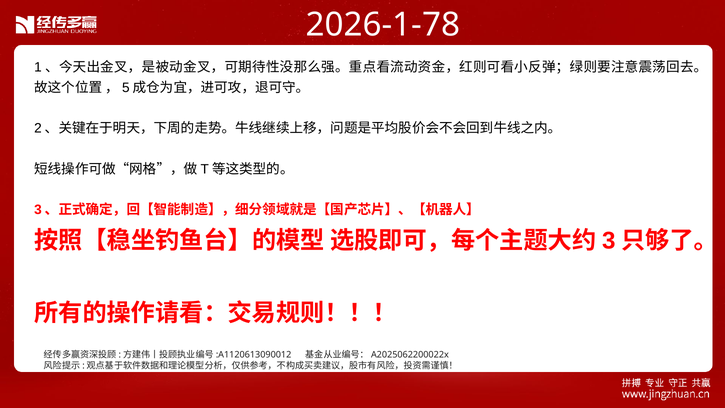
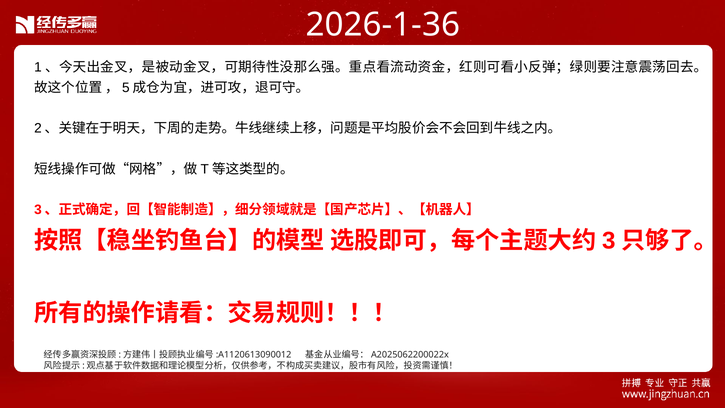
2026-1-78: 2026-1-78 -> 2026-1-36 (383, 25)
